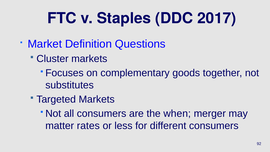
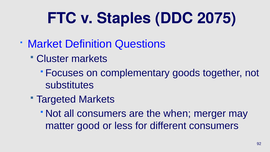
2017: 2017 -> 2075 (217, 18)
rates: rates -> good (88, 126)
